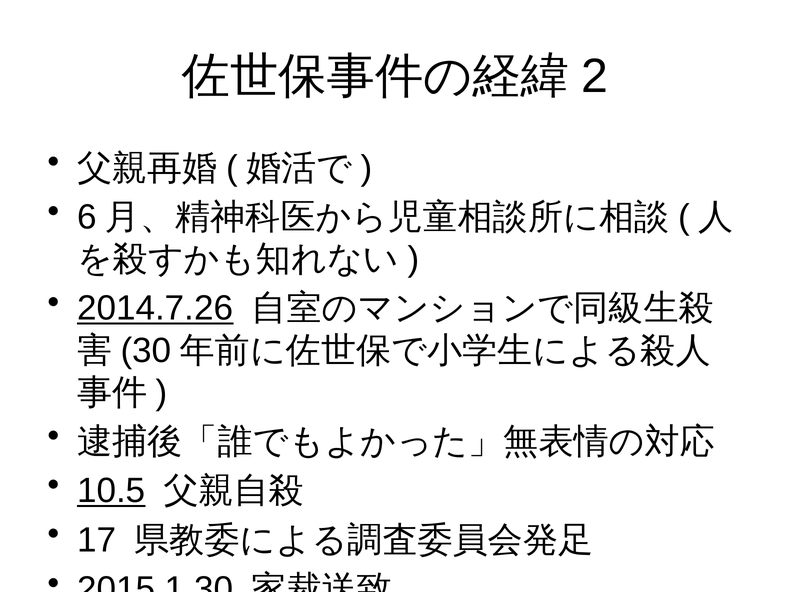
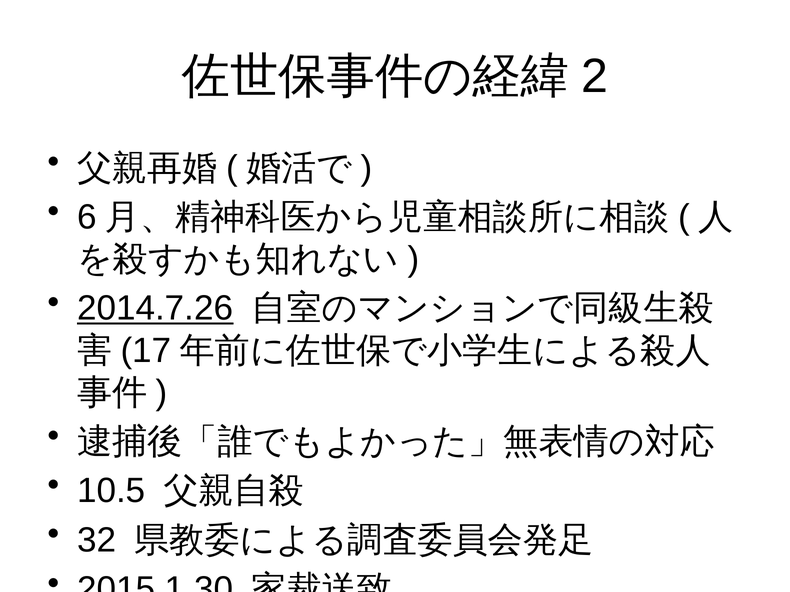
30: 30 -> 17 (146, 351)
10.5 underline: present -> none (111, 491)
17: 17 -> 32 (97, 540)
